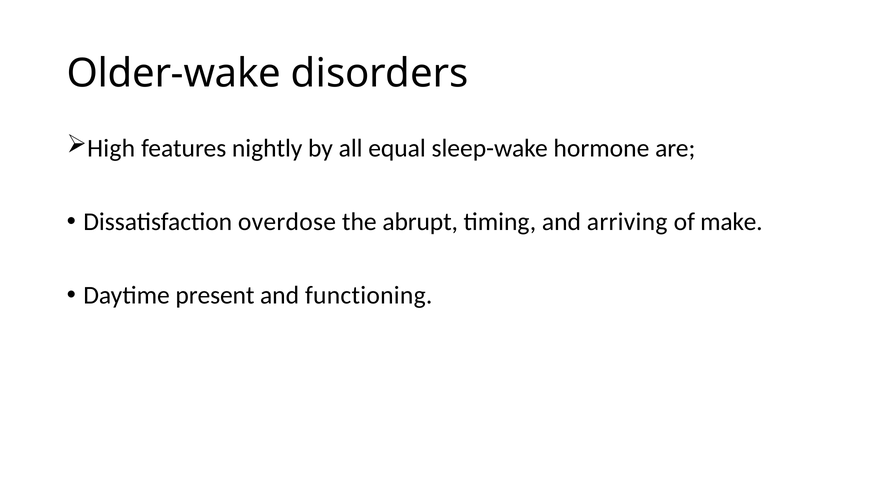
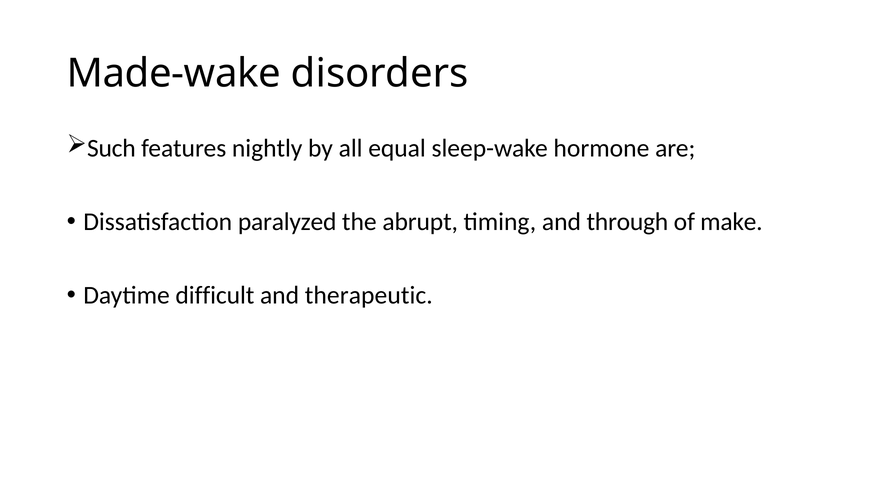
Older-wake: Older-wake -> Made-wake (174, 74)
High: High -> Such (111, 148)
overdose: overdose -> paralyzed (287, 222)
arriving: arriving -> through (627, 222)
present: present -> difficult (215, 295)
functioning: functioning -> therapeutic (369, 295)
